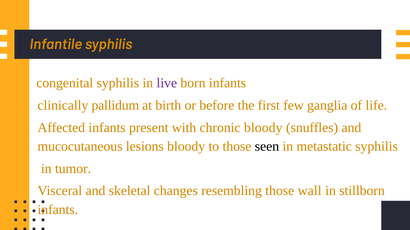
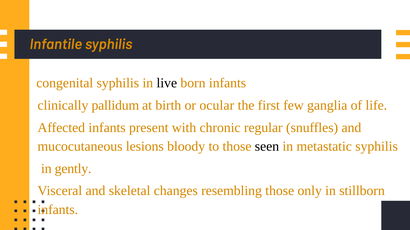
live colour: purple -> black (167, 83)
before: before -> ocular (217, 106)
chronic bloody: bloody -> regular (263, 128)
tumor: tumor -> gently (73, 169)
wall: wall -> only (310, 191)
